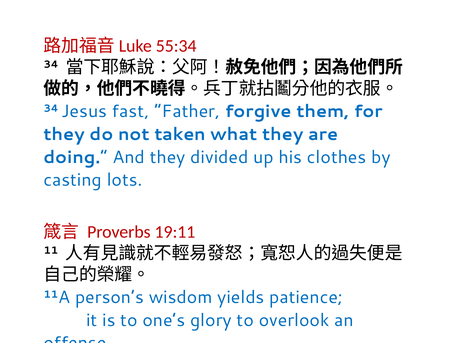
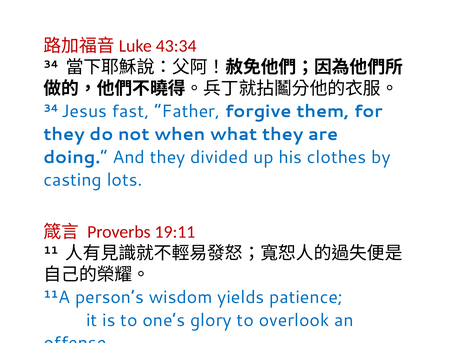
55:34: 55:34 -> 43:34 (176, 46)
taken: taken -> when (180, 134)
